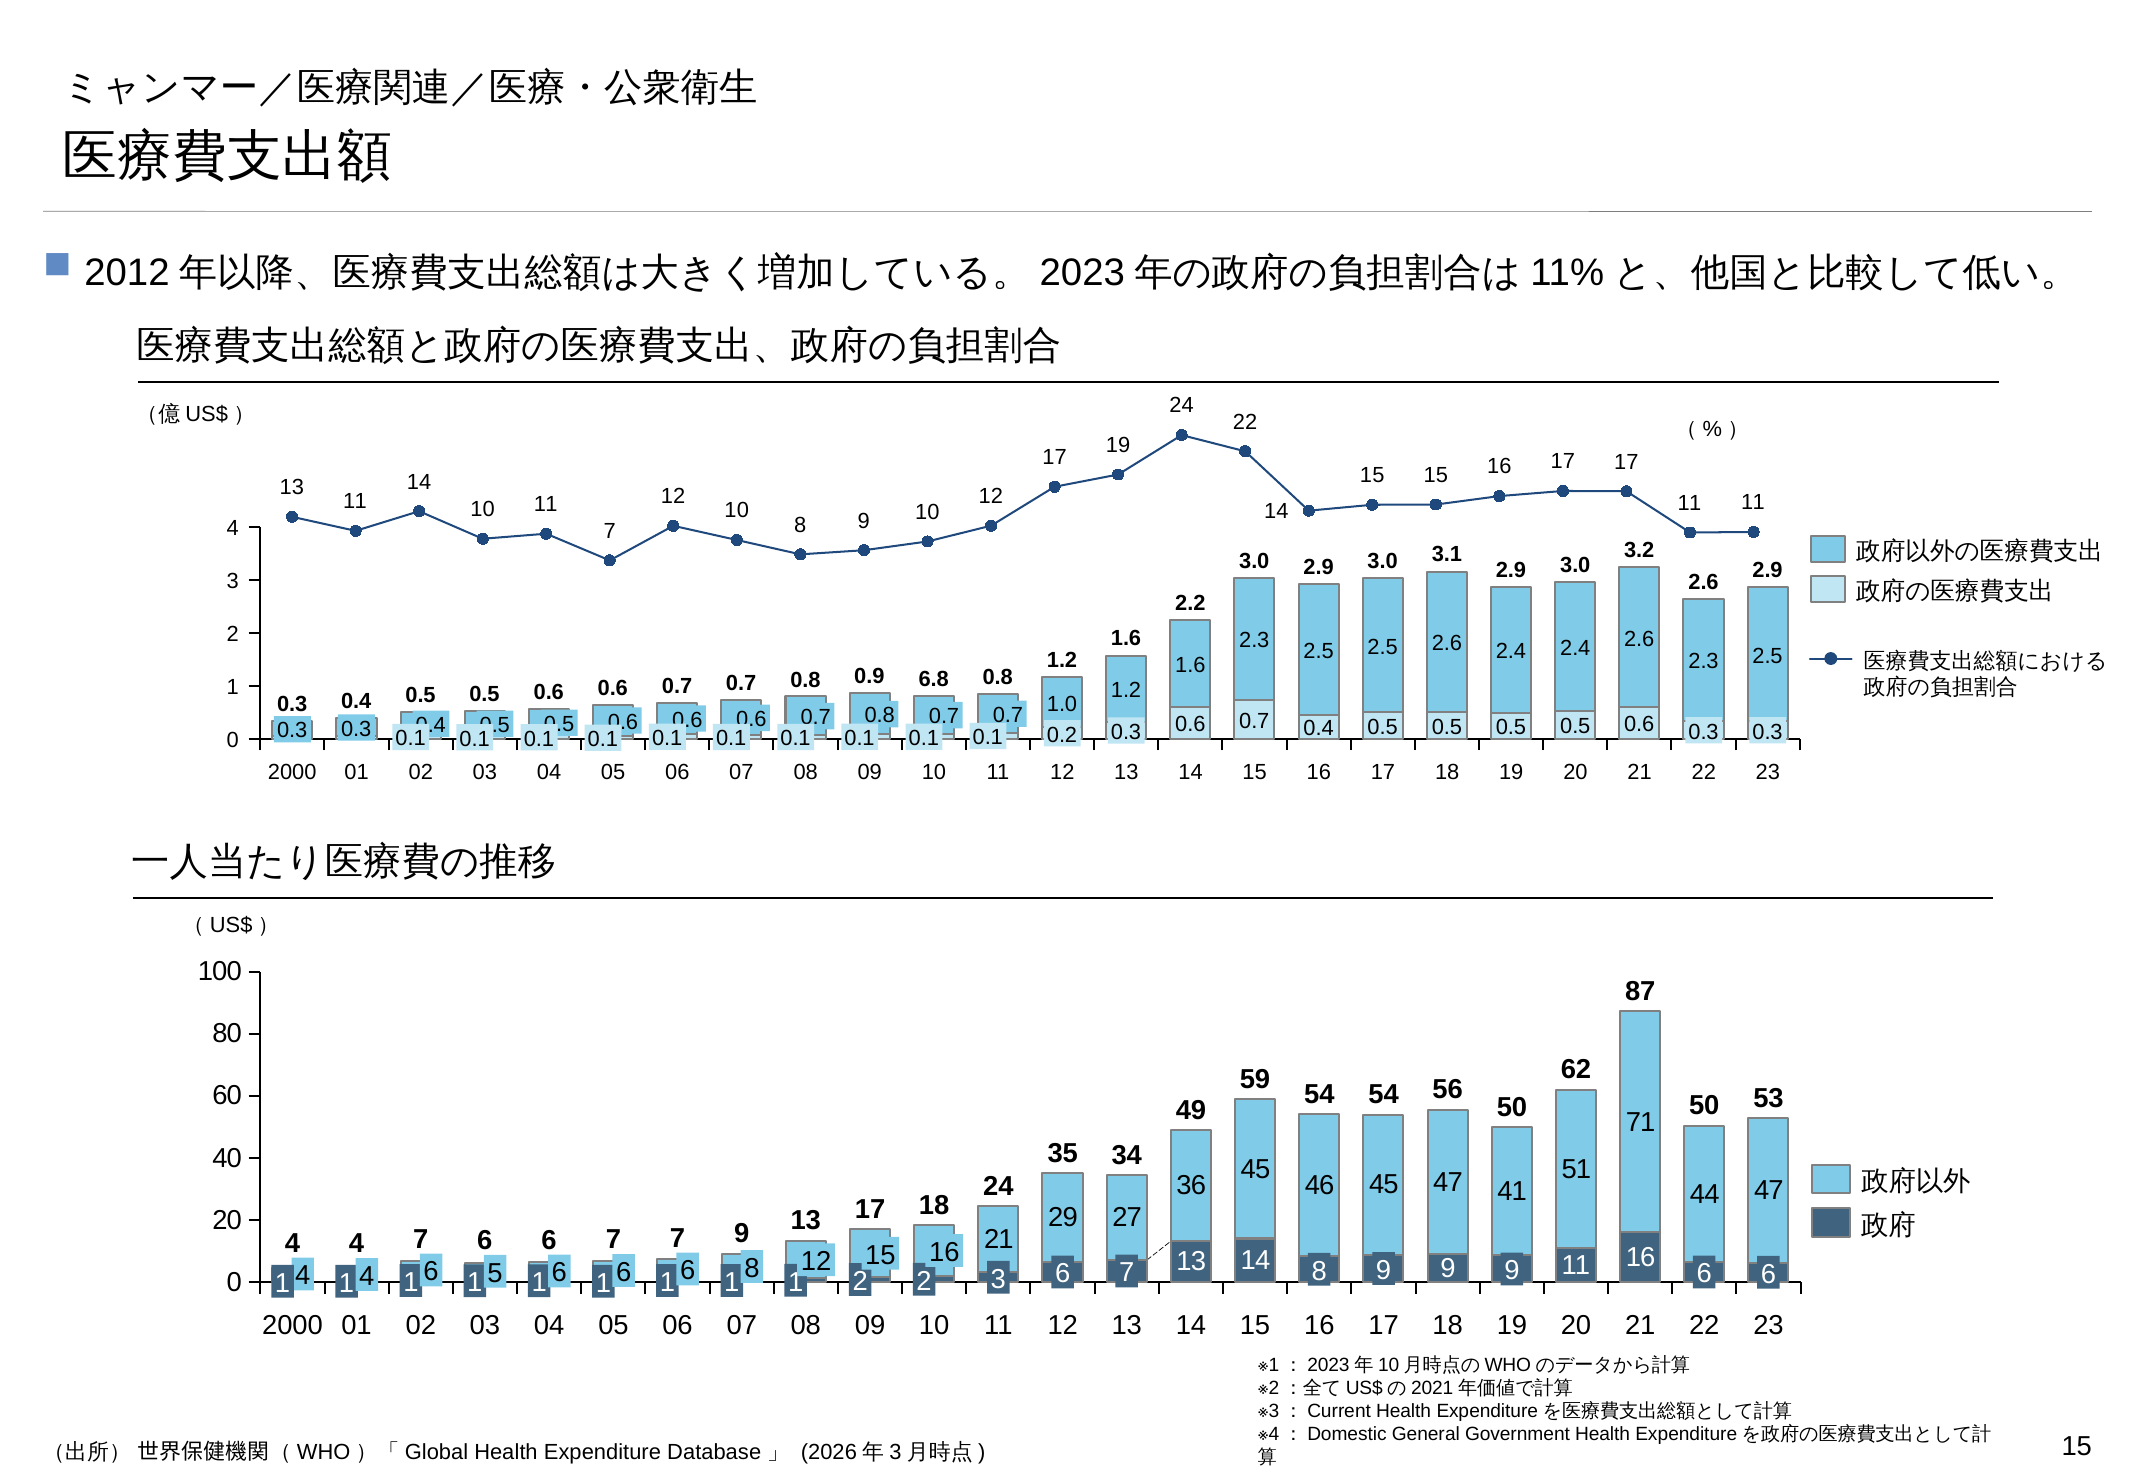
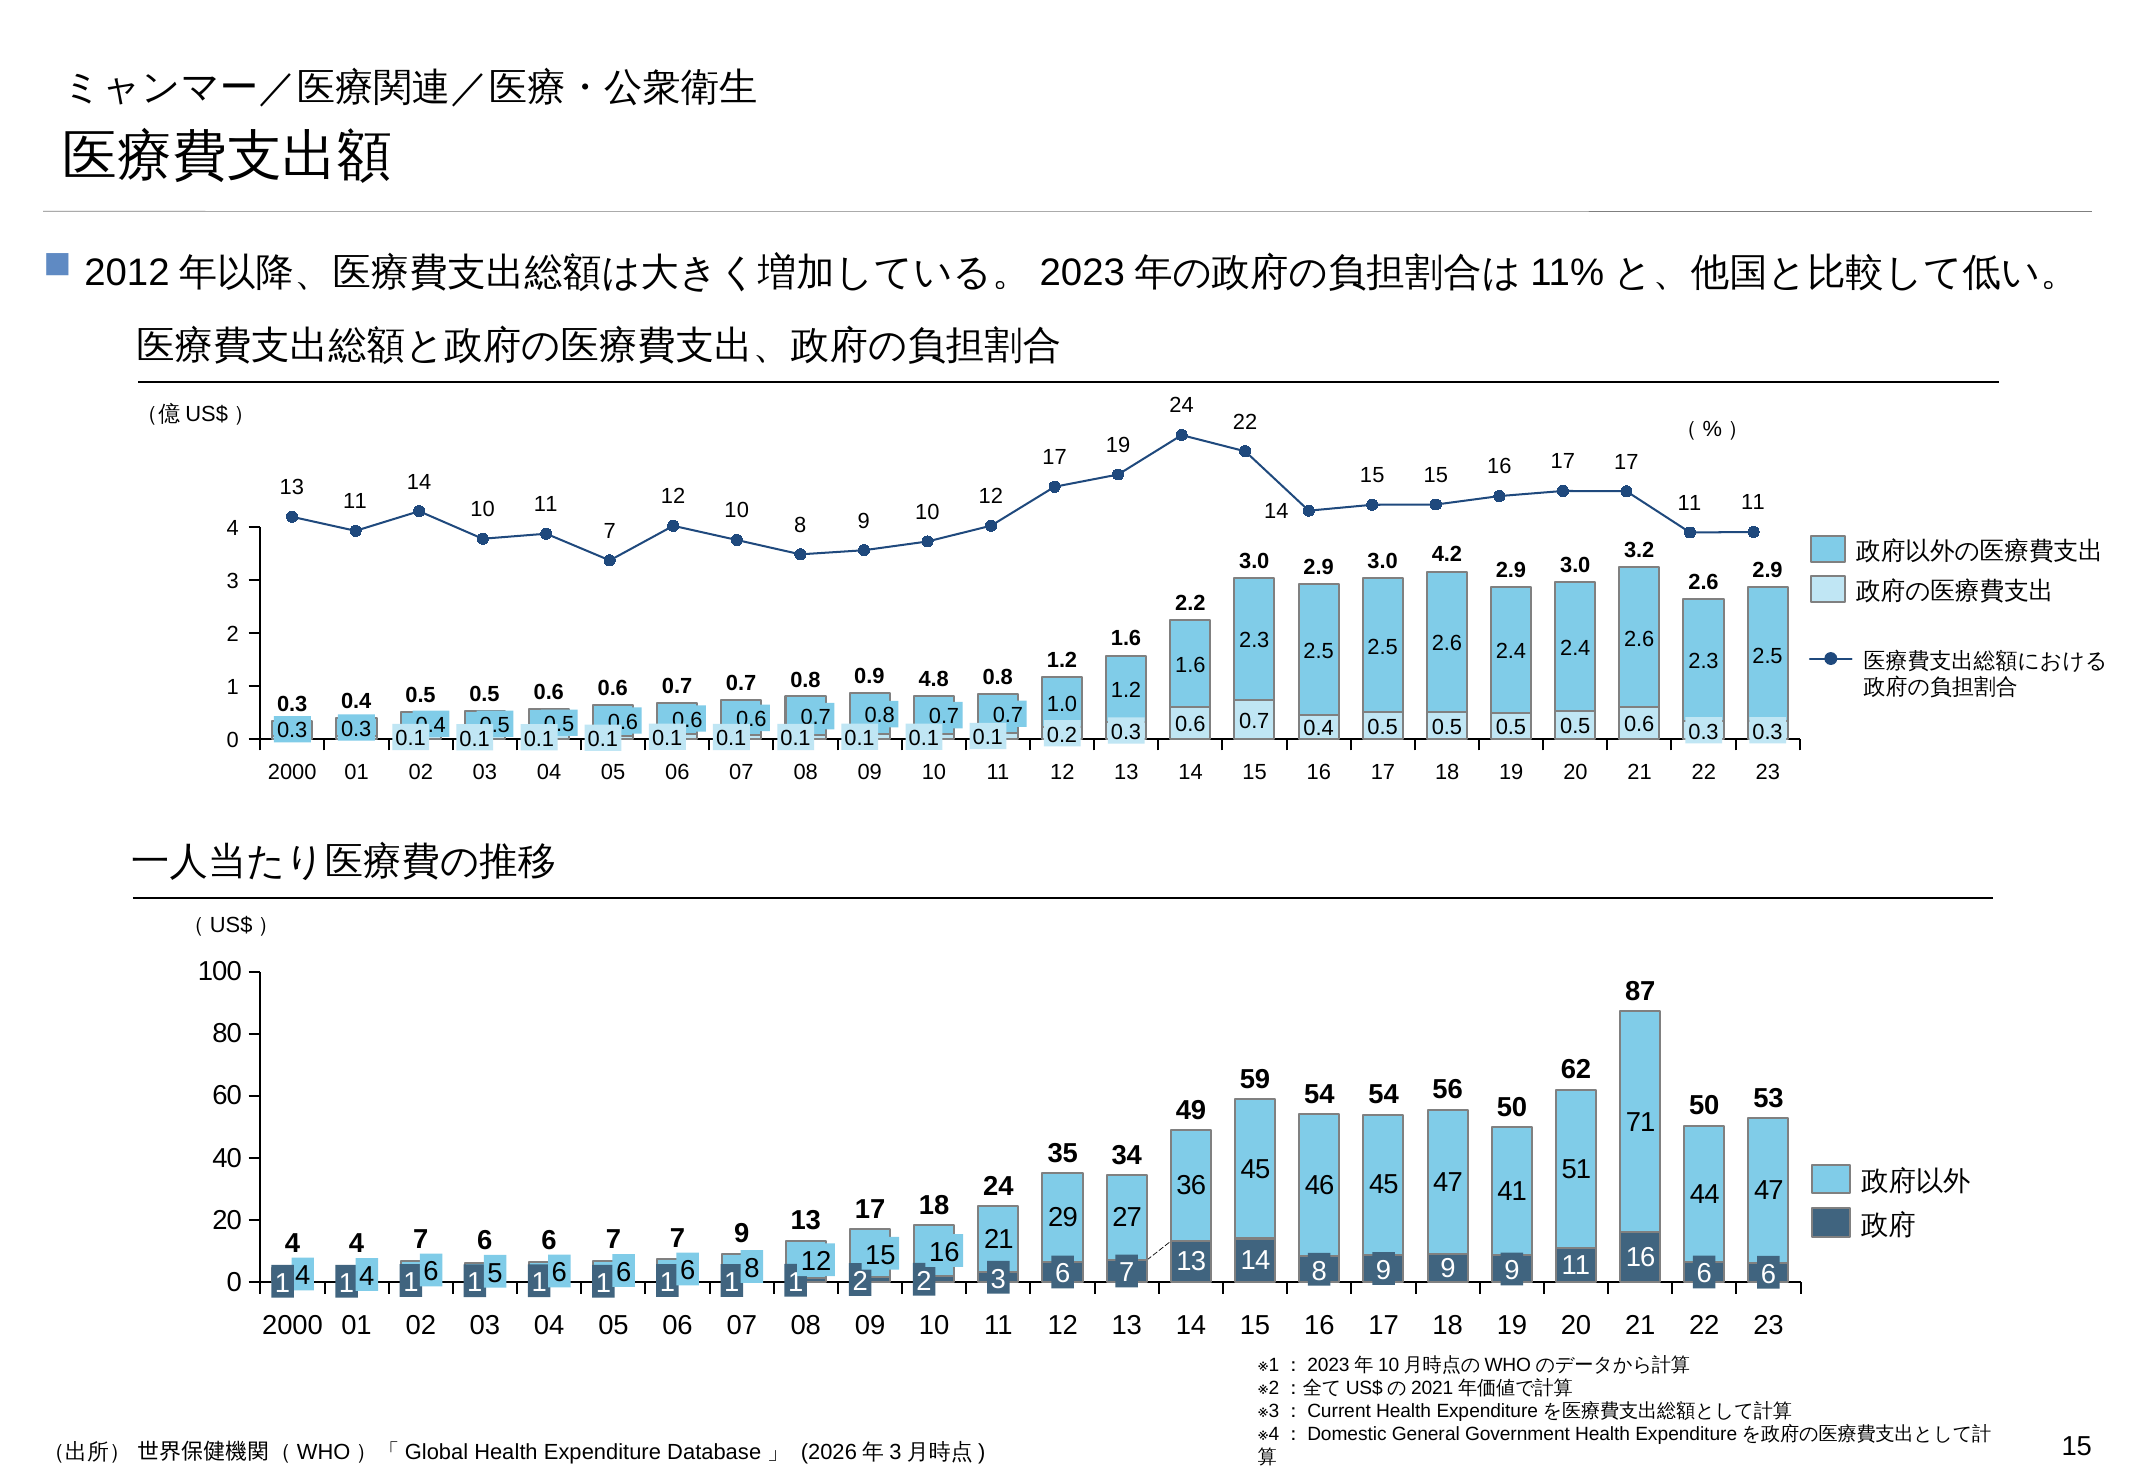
3.1: 3.1 -> 4.2 (1447, 555)
6.8: 6.8 -> 4.8 (934, 679)
